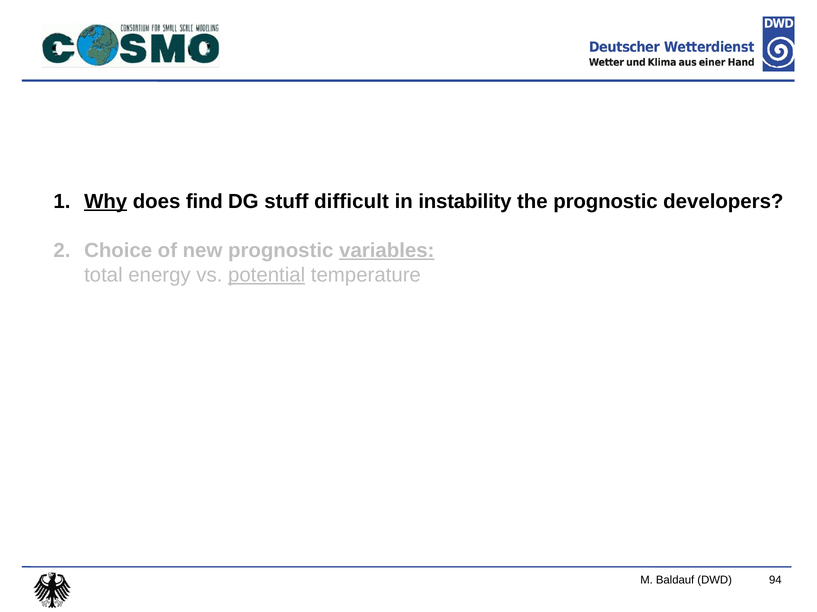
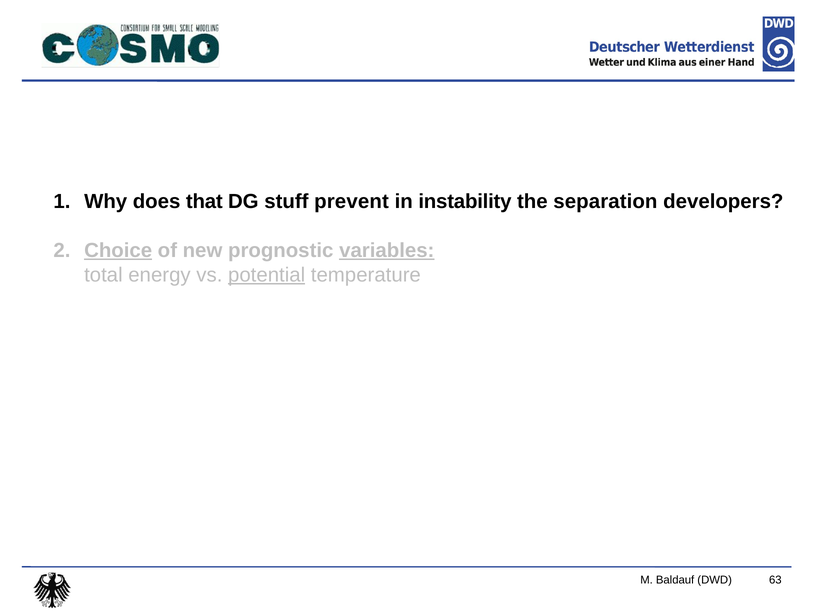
Why underline: present -> none (106, 202)
find: find -> that (204, 202)
difficult: difficult -> prevent (351, 202)
the prognostic: prognostic -> separation (605, 202)
Choice underline: none -> present (118, 251)
94: 94 -> 63 (775, 581)
